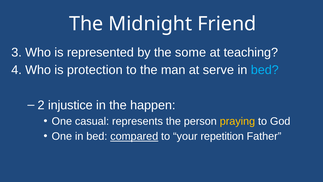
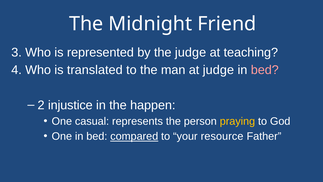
the some: some -> judge (191, 52)
protection: protection -> translated (95, 70)
at serve: serve -> judge (218, 70)
bed colour: light blue -> pink (265, 70)
repetition: repetition -> resource (222, 136)
